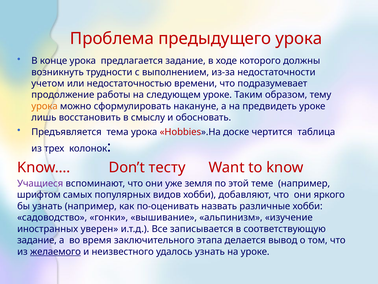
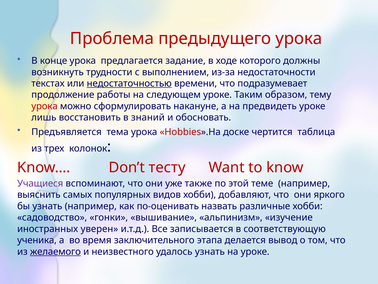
учетом: учетом -> текстах (48, 83)
недостаточностью underline: none -> present (129, 83)
урока colour: orange -> red (45, 106)
смыслу: смыслу -> знаний (148, 117)
земля: земля -> также (198, 183)
шрифтом: шрифтом -> выяснить (39, 194)
задание: задание -> ученика (37, 240)
